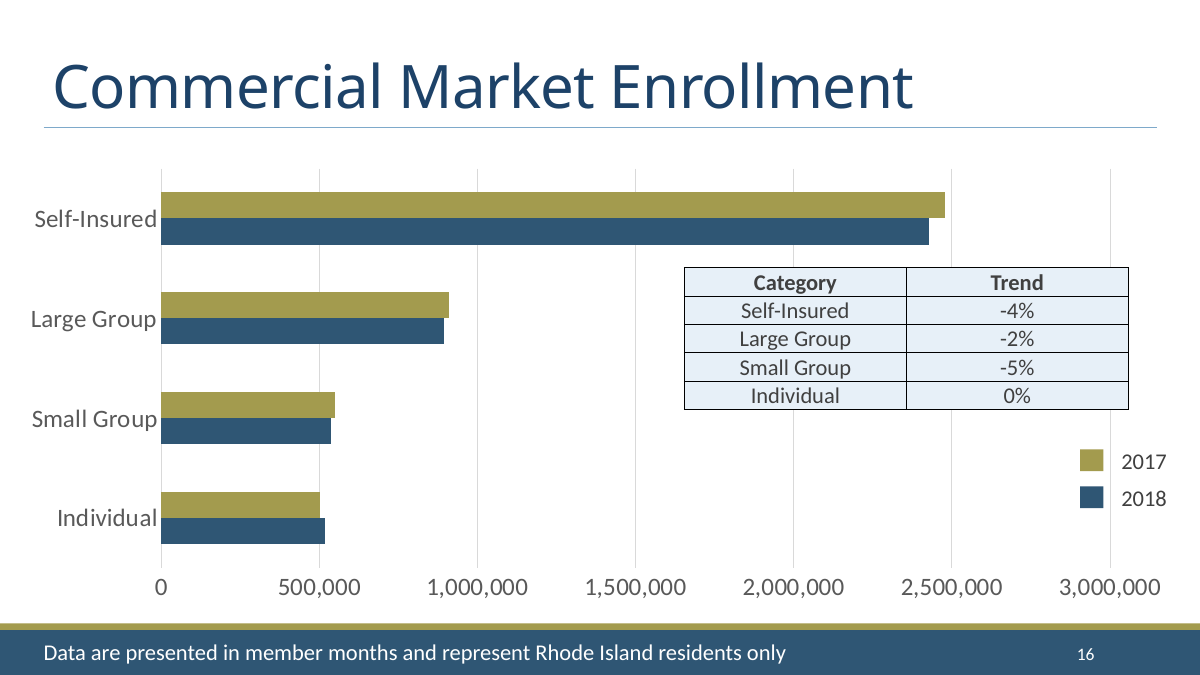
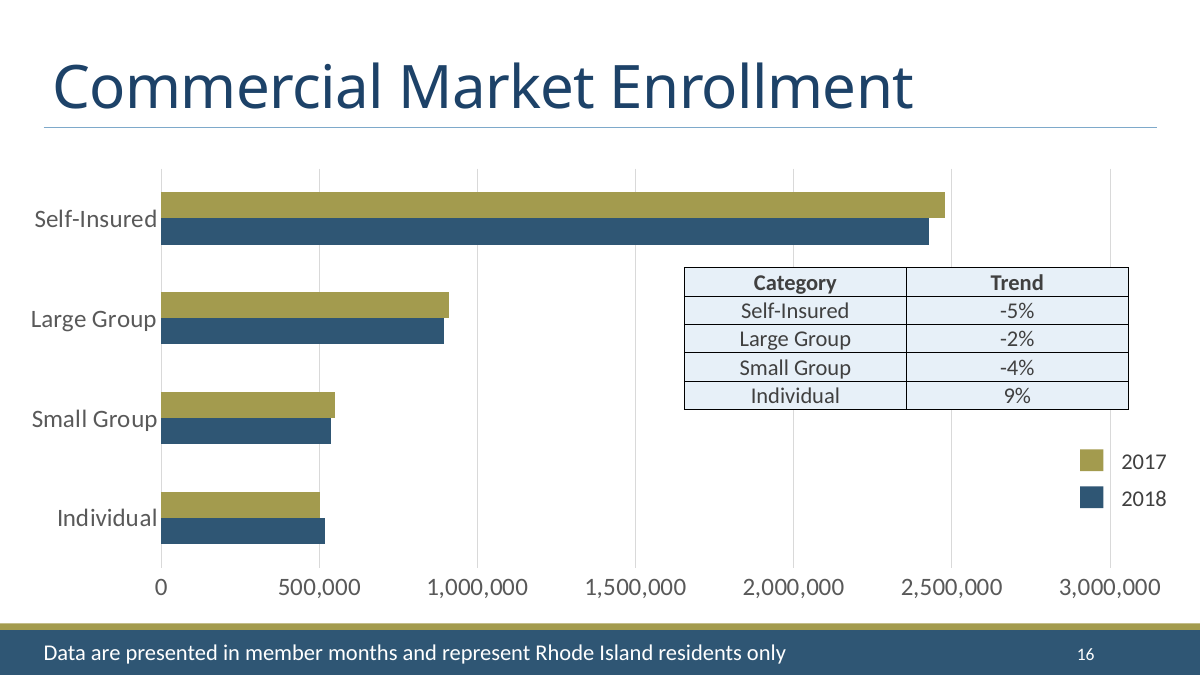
-4%: -4% -> -5% (1017, 311)
-5%: -5% -> -4% (1017, 368)
0%: 0% -> 9% (1017, 396)
